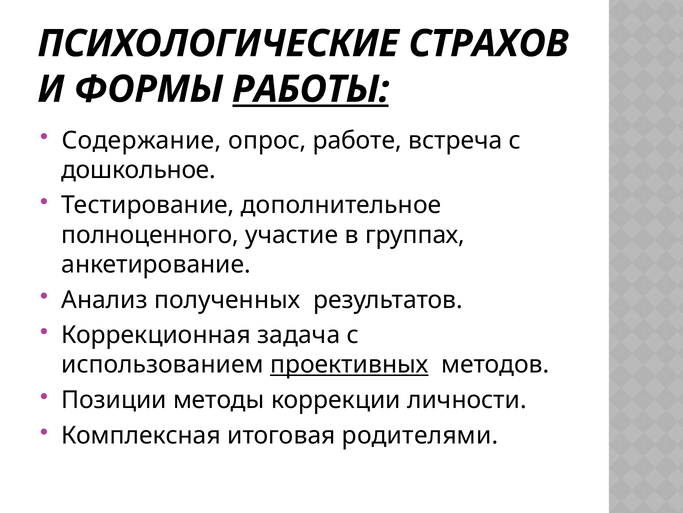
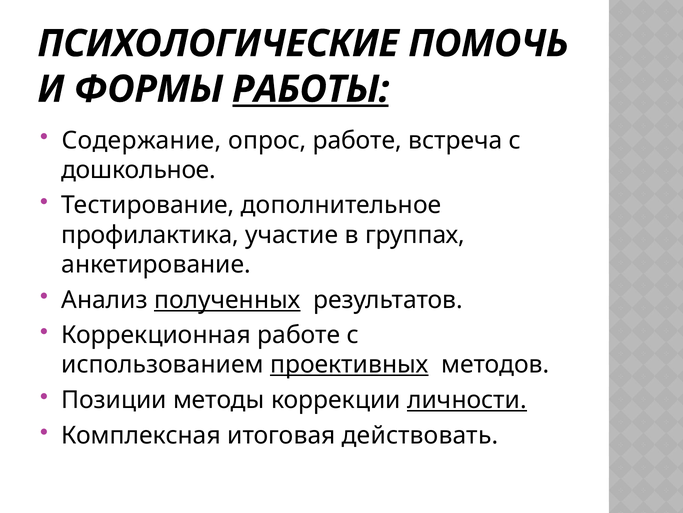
СТРАХОВ: СТРАХОВ -> ПОМОЧЬ (488, 44)
полноценного: полноценного -> профилактика (150, 235)
полученных underline: none -> present (227, 299)
Коррекционная задача: задача -> работе (299, 335)
личности underline: none -> present (467, 400)
родителями: родителями -> действовать (420, 435)
